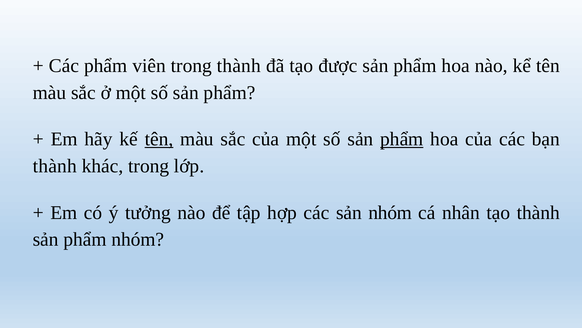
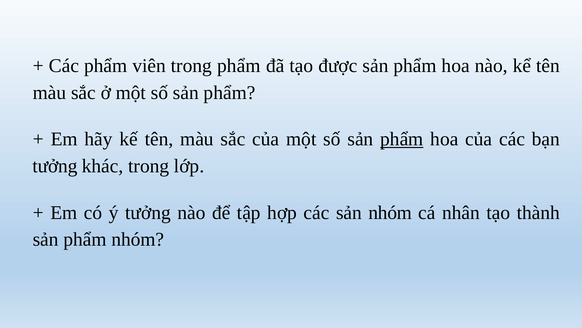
trong thành: thành -> phẩm (239, 66)
tên underline: present -> none (159, 139)
thành: thành -> tưởng (55, 166)
